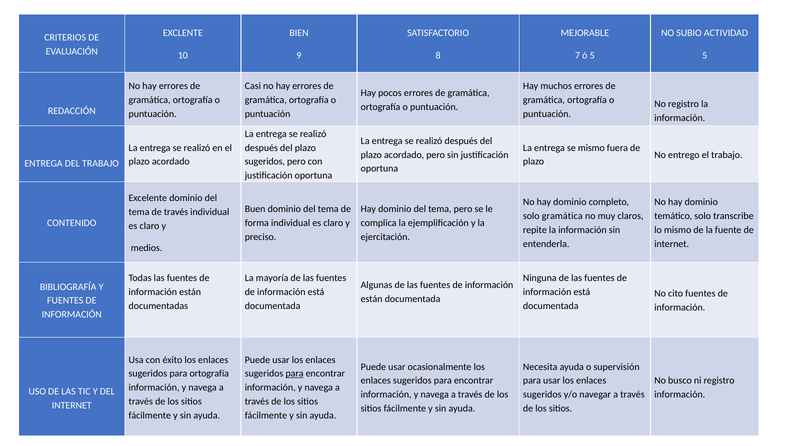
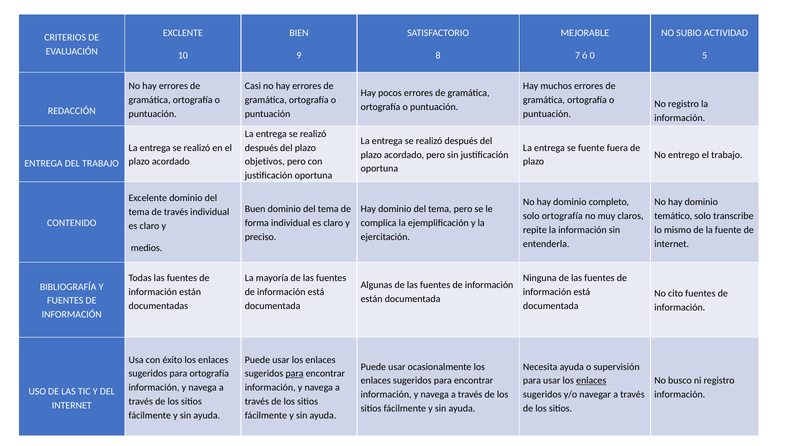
ó 5: 5 -> 0 (592, 55)
se mismo: mismo -> fuente (591, 148)
sugeridos: sugeridos -> objetivos (265, 162)
solo gramática: gramática -> ortografía (562, 216)
enlaces underline: none -> present (591, 381)
